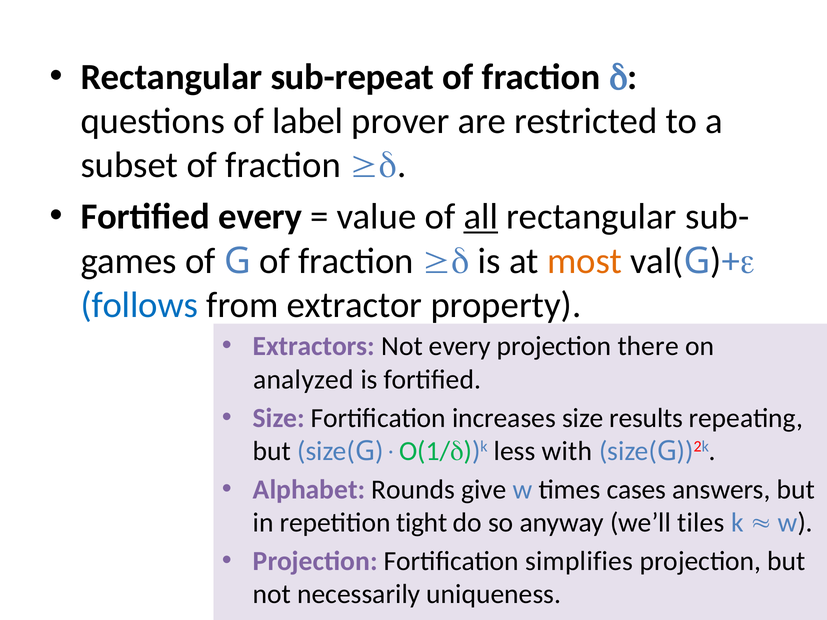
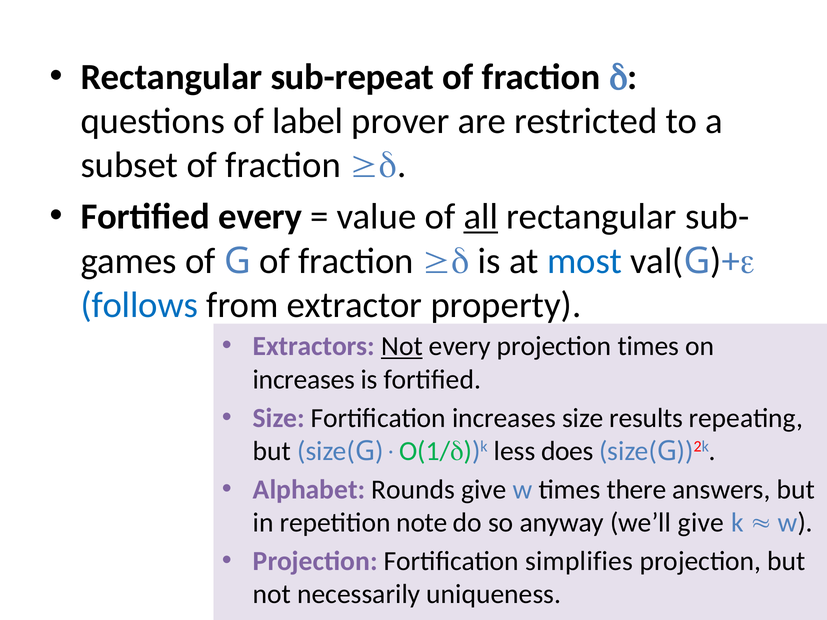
most colour: orange -> blue (585, 261)
Not underline: none -> present (402, 346)
projection there: there -> times (648, 346)
analyzed: analyzed -> increases (304, 380)
with: with -> does (567, 451)
cases: cases -> there (636, 490)
tight: tight -> note (422, 523)
we’ll tiles: tiles -> give (701, 523)
